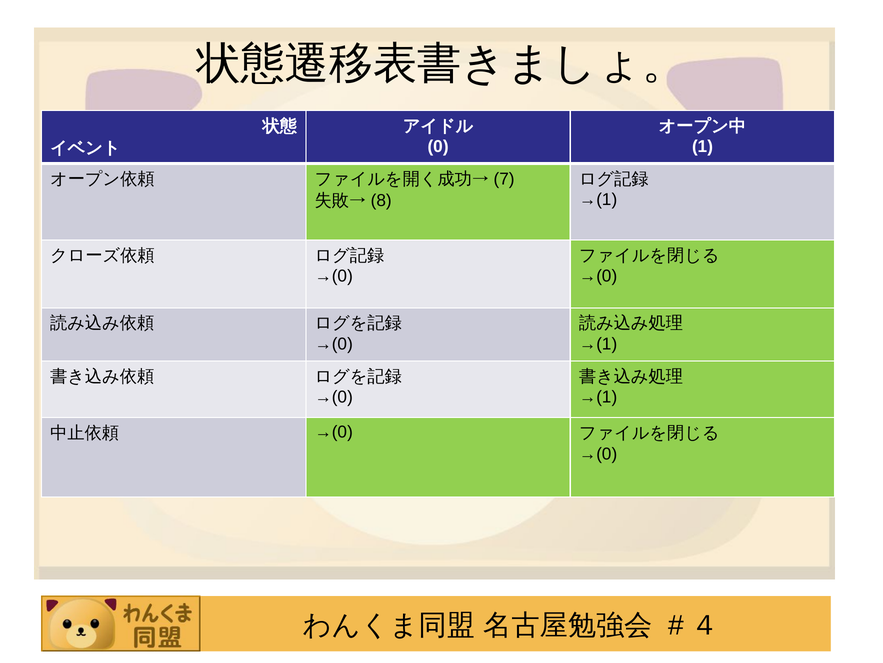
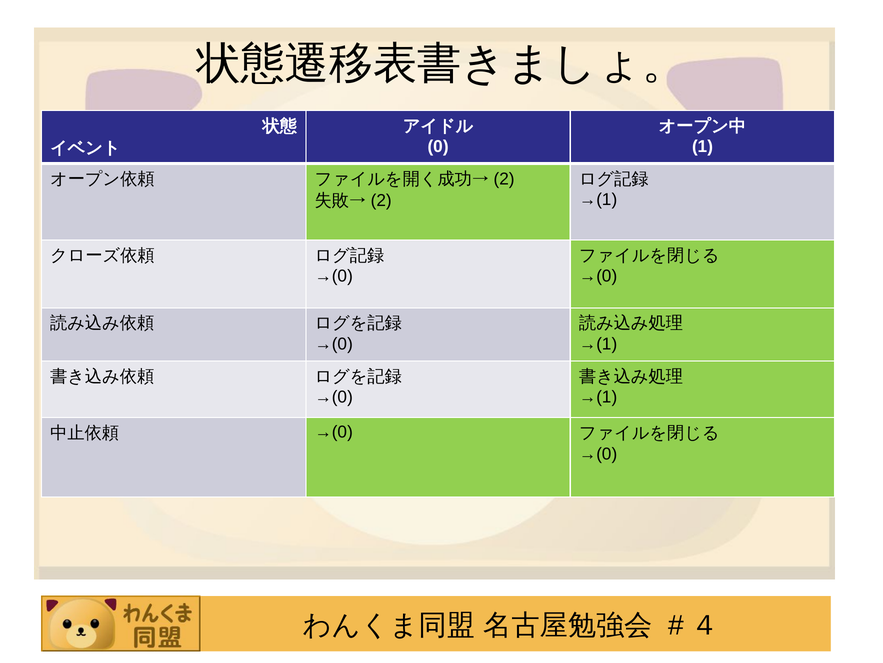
7: 7 -> 2 (504, 179)
8: 8 -> 2 (381, 201)
